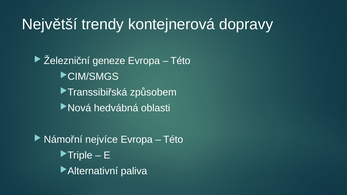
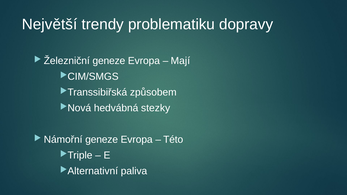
kontejnerová: kontejnerová -> problematiku (171, 24)
Této: Této -> Mají (180, 61)
oblasti: oblasti -> stezky (156, 108)
Námořní nejvíce: nejvíce -> geneze (102, 140)
